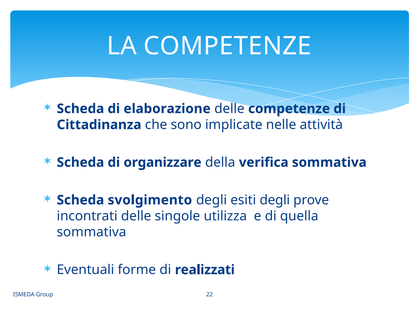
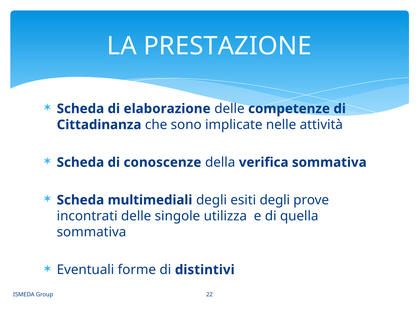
LA COMPETENZE: COMPETENZE -> PRESTAZIONE (228, 46)
organizzare: organizzare -> conoscenze (162, 163)
svolgimento: svolgimento -> multimediali (150, 200)
realizzati: realizzati -> distintivi (205, 270)
